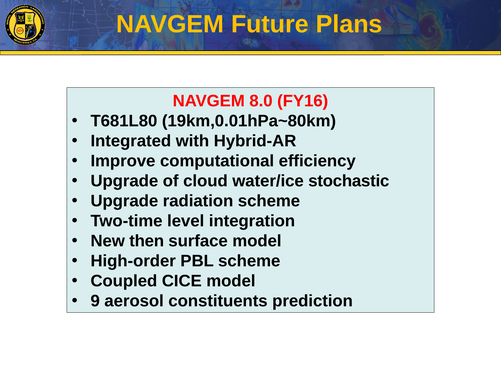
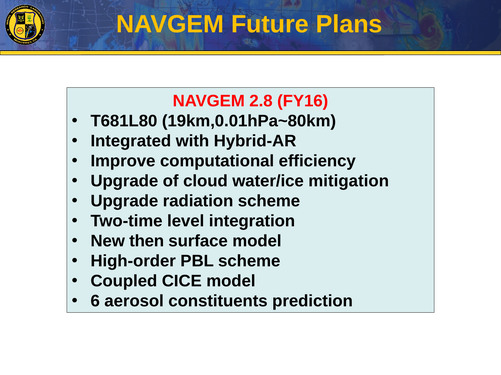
8.0: 8.0 -> 2.8 (261, 101)
stochastic: stochastic -> mitigation (349, 181)
9: 9 -> 6 (95, 302)
